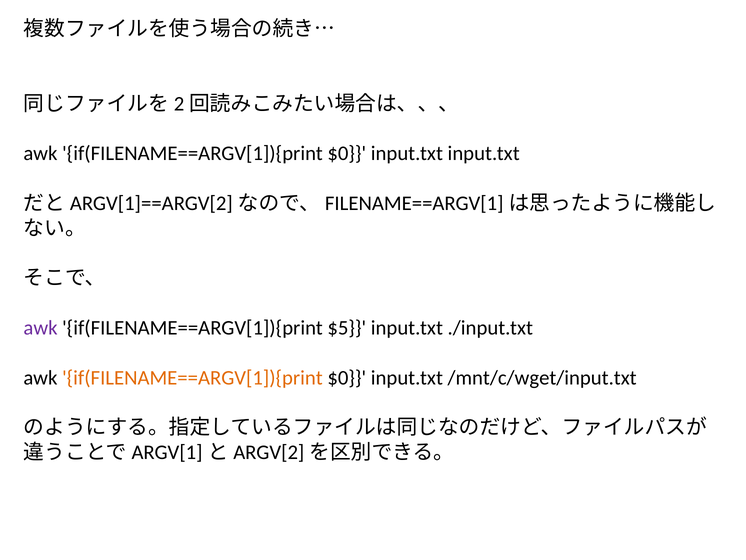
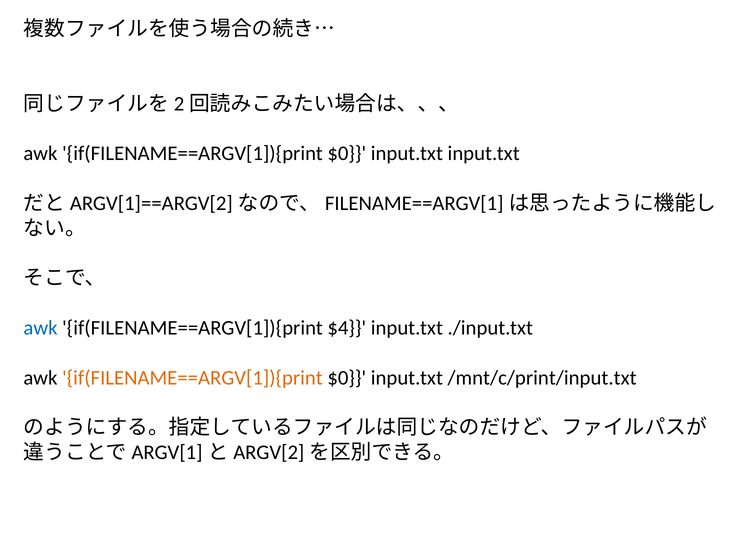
awk colour: purple -> blue (41, 328)
$5: $5 -> $4 (347, 328)
/mnt/c/wget/input.txt: /mnt/c/wget/input.txt -> /mnt/c/print/input.txt (542, 377)
